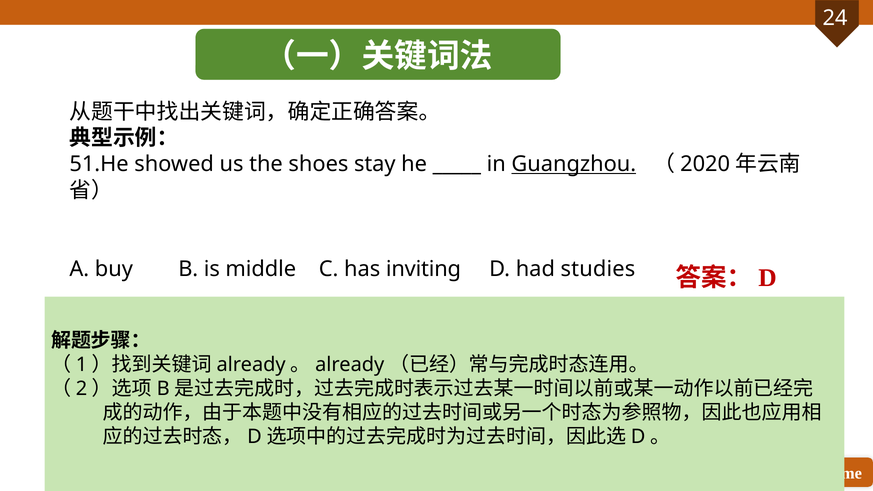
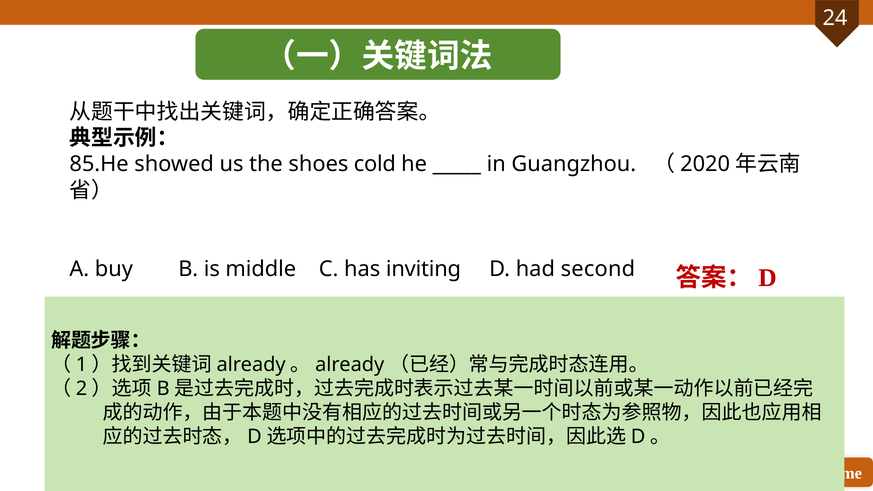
51.He: 51.He -> 85.He (99, 164)
stay: stay -> cold (375, 164)
Guangzhou underline: present -> none (574, 164)
studies: studies -> second (598, 269)
